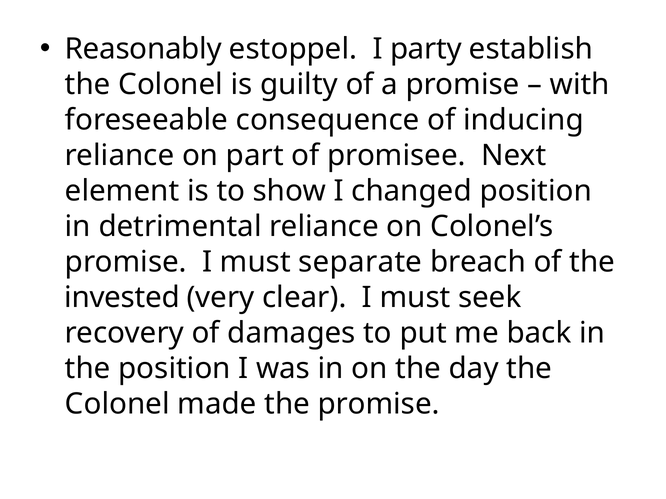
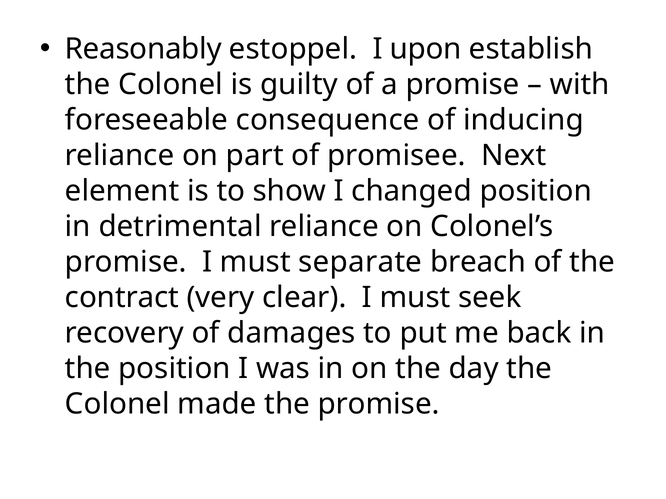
party: party -> upon (426, 49)
invested: invested -> contract (122, 298)
